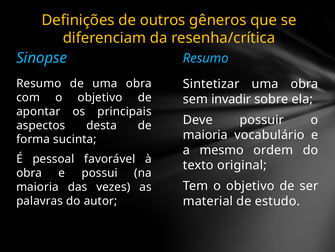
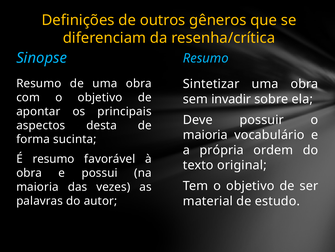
mesmo: mesmo -> própria (222, 150)
É pessoal: pessoal -> resumo (53, 159)
